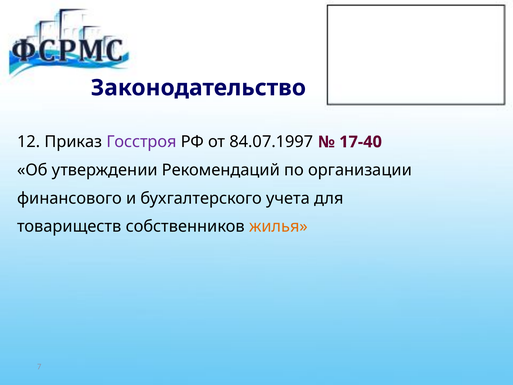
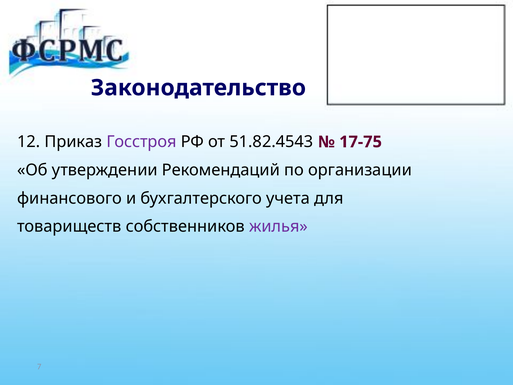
84.07.1997: 84.07.1997 -> 51.82.4543 (271, 142)
17-40: 17-40 -> 17-75 (361, 142)
жилья colour: orange -> purple (278, 226)
